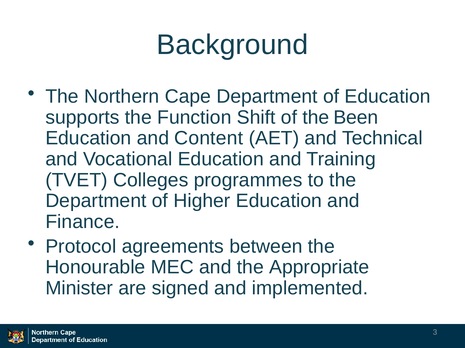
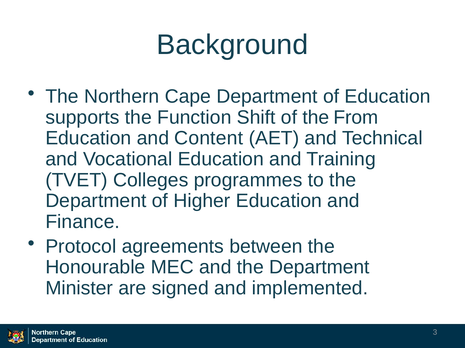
Been: Been -> From (356, 118)
and the Appropriate: Appropriate -> Department (319, 268)
